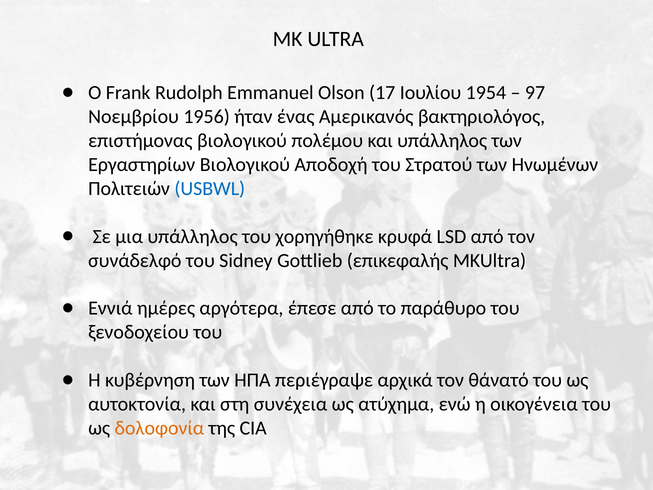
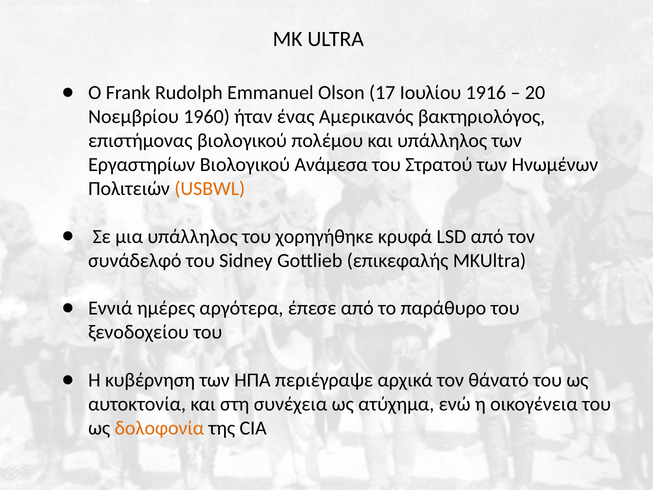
1954: 1954 -> 1916 (486, 93)
97: 97 -> 20 (535, 93)
1956: 1956 -> 1960 (207, 117)
Αποδοχή: Αποδοχή -> Ανάμεσα (331, 165)
USBWL colour: blue -> orange (210, 189)
